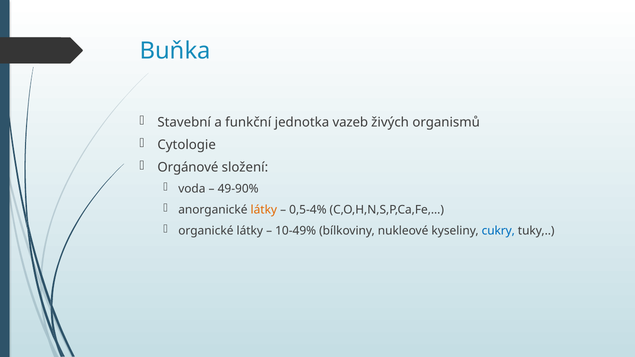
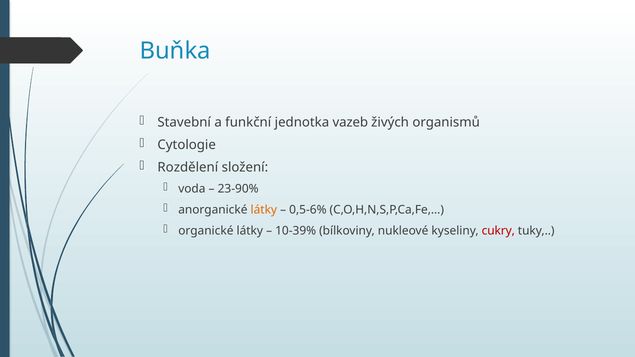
Orgánové: Orgánové -> Rozdělení (188, 167)
49-90%: 49-90% -> 23-90% (238, 189)
0,5-4%: 0,5-4% -> 0,5-6% (308, 210)
10-49%: 10-49% -> 10-39% (296, 231)
cukry colour: blue -> red (498, 231)
